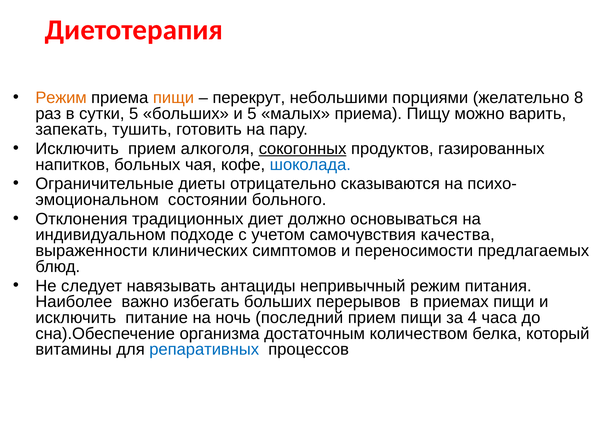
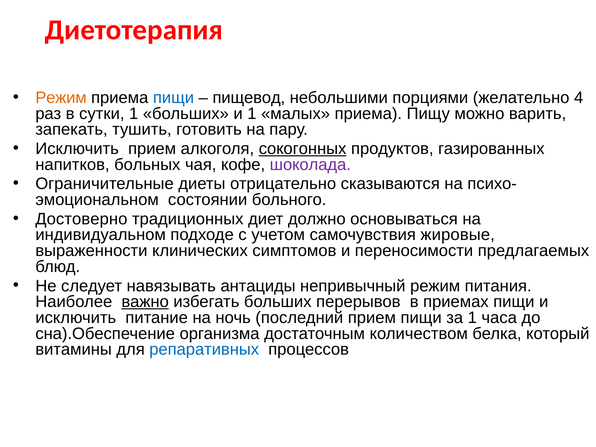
пищи colour: orange -> blue (173, 98)
перекрут: перекрут -> пищевод (249, 98)
8: 8 -> 4 (579, 98)
сутки 5: 5 -> 1 (134, 114)
и 5: 5 -> 1 (252, 114)
шоколада colour: blue -> purple (310, 165)
Отклонения: Отклонения -> Достоверно (81, 219)
качества: качества -> жировые (458, 235)
важно underline: none -> present (145, 302)
за 4: 4 -> 1 (472, 318)
